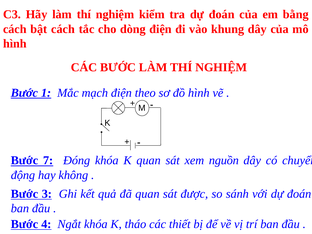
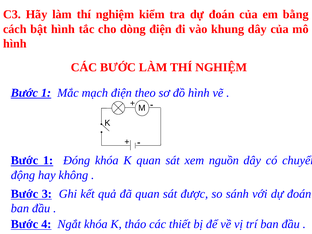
bật cách: cách -> hình (63, 29)
7: 7 -> 1 (48, 160)
